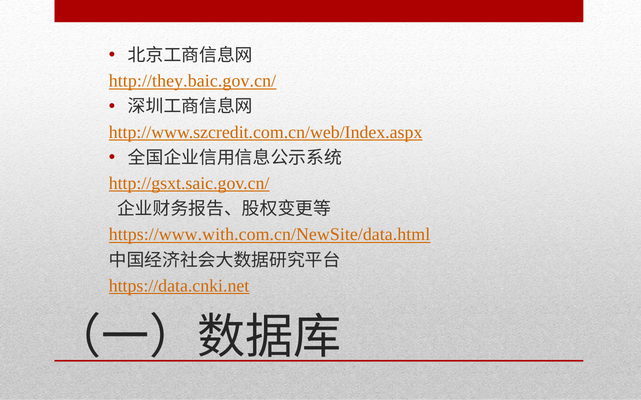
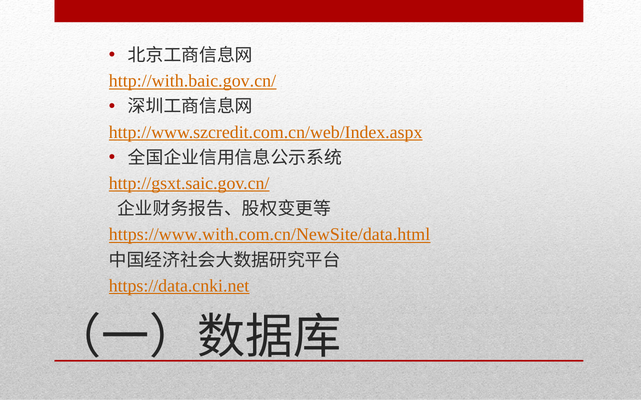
http://they.baic.gov.cn/: http://they.baic.gov.cn/ -> http://with.baic.gov.cn/ (192, 81)
